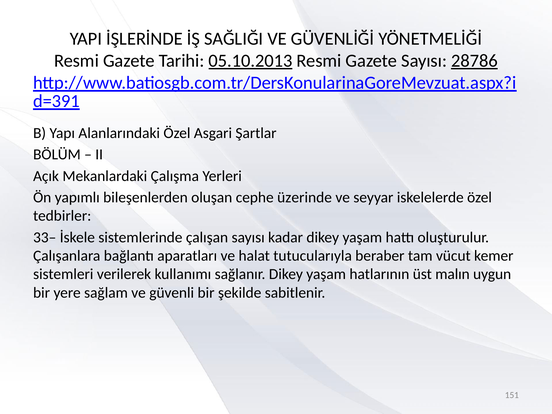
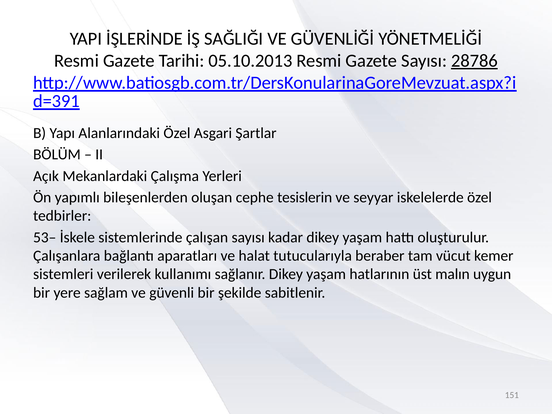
05.10.2013 underline: present -> none (250, 61)
üzerinde: üzerinde -> tesislerin (305, 198)
33–: 33– -> 53– (45, 237)
